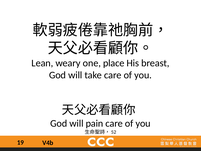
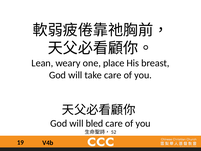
pain: pain -> bled (94, 123)
